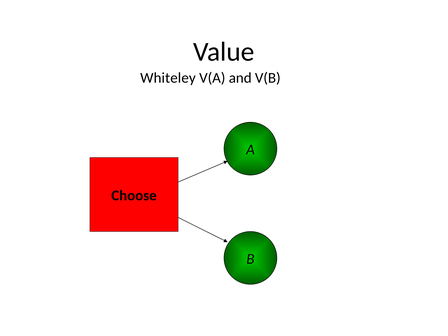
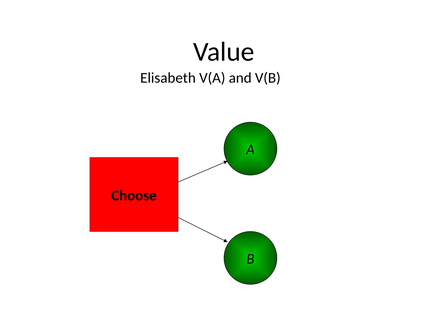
Whiteley: Whiteley -> Elisabeth (168, 78)
